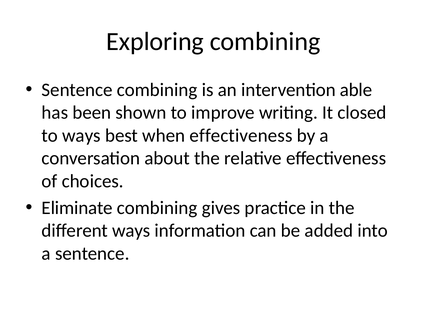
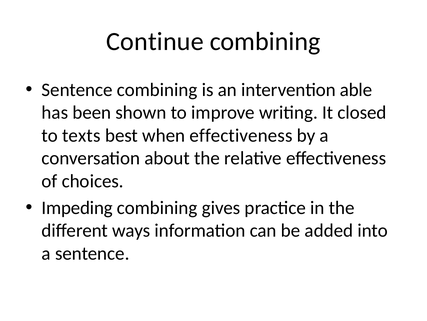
Exploring: Exploring -> Continue (155, 41)
to ways: ways -> texts (81, 135)
Eliminate: Eliminate -> Impeding (77, 207)
